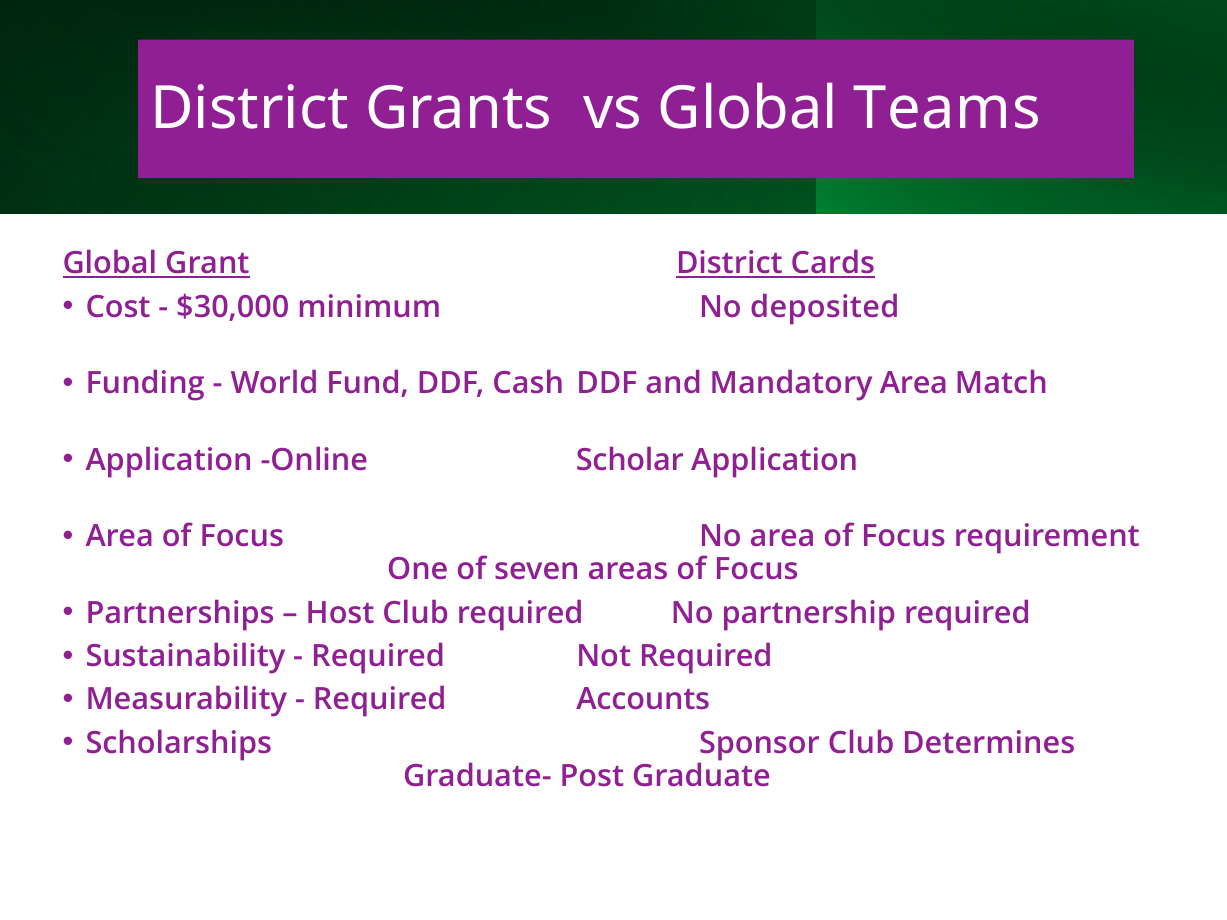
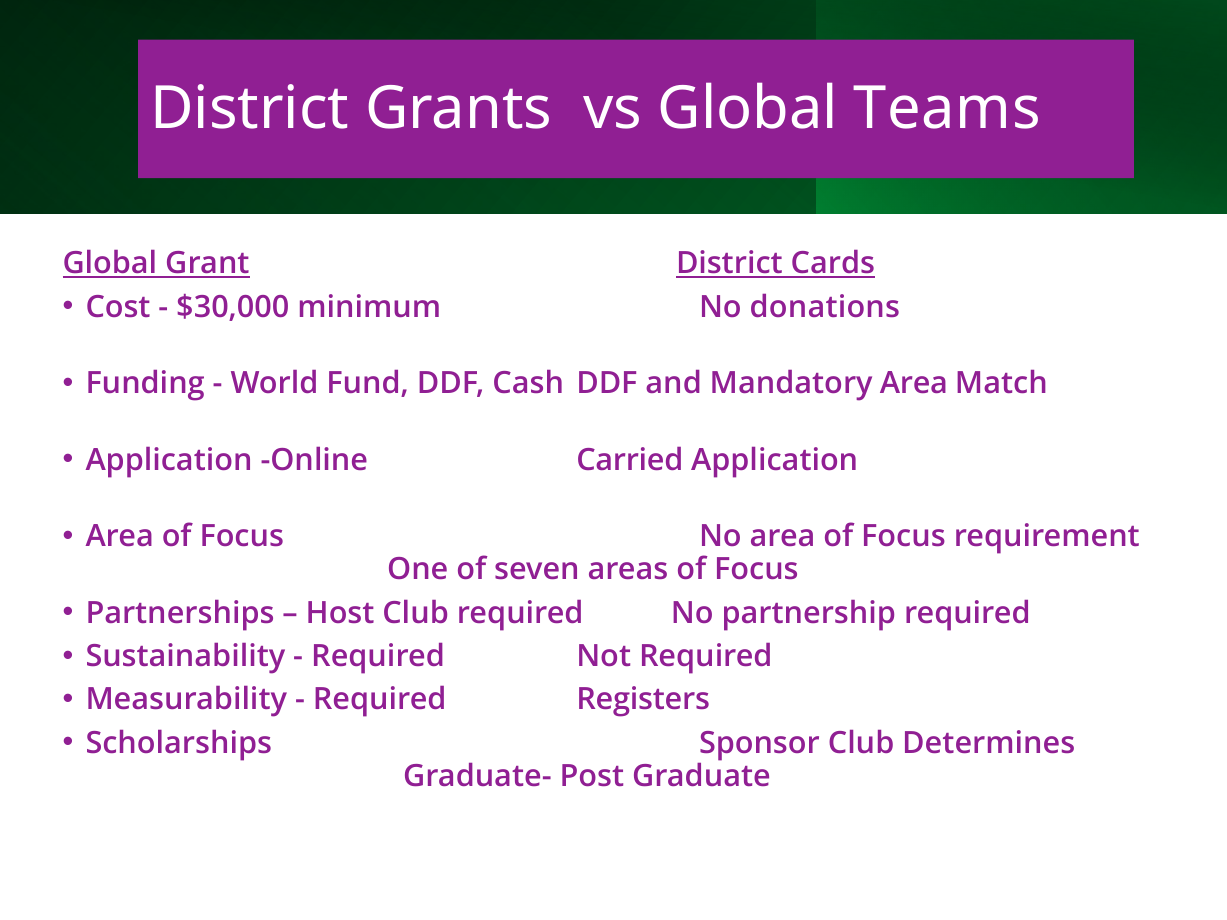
deposited: deposited -> donations (825, 307)
Scholar: Scholar -> Carried (630, 460)
Accounts: Accounts -> Registers (643, 700)
